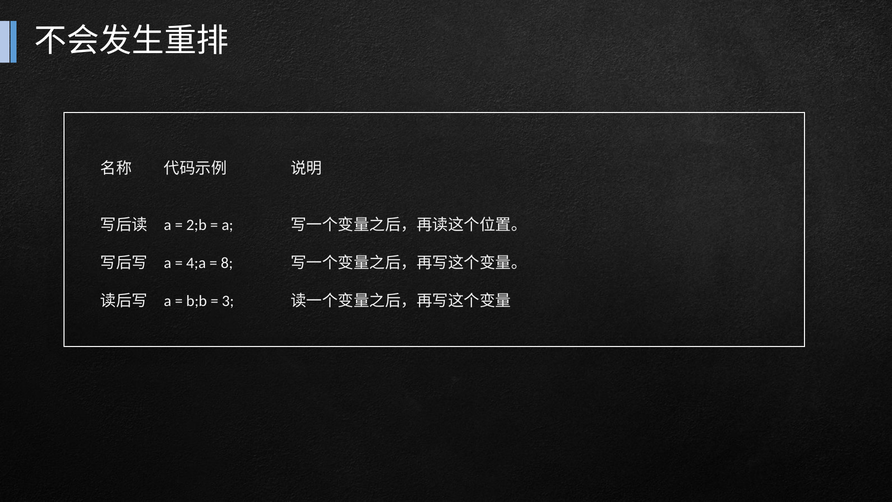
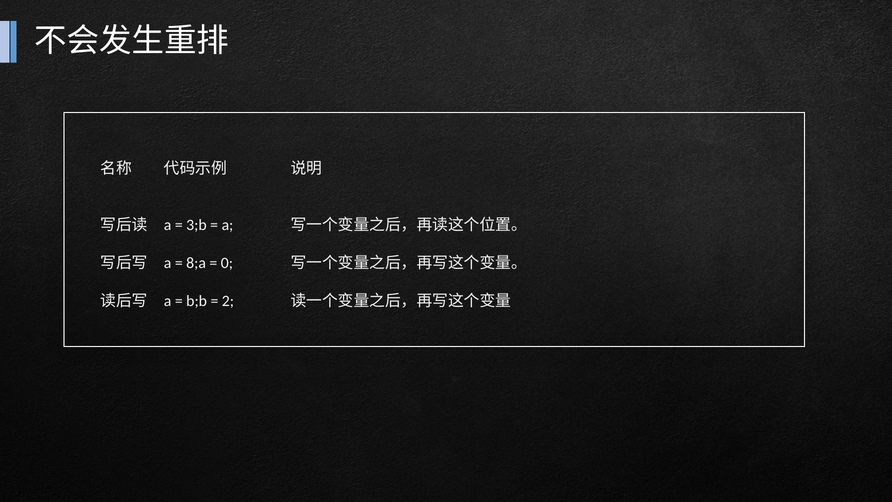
2;b: 2;b -> 3;b (196, 225)
4;a: 4;a -> 8;a (196, 263)
8: 8 -> 0 (227, 263)
3: 3 -> 2 (228, 301)
